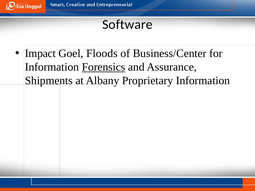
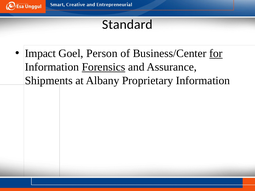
Software: Software -> Standard (127, 25)
Floods: Floods -> Person (102, 53)
for underline: none -> present (216, 53)
